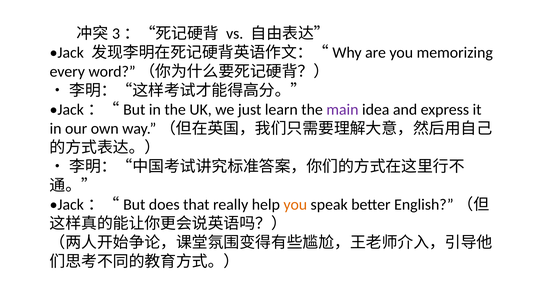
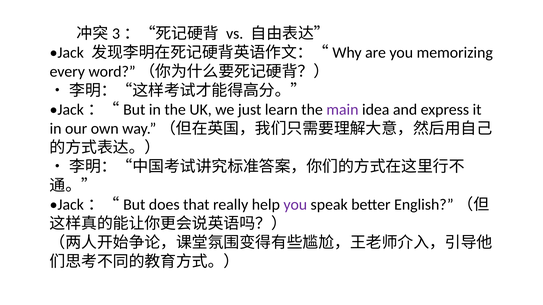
you colour: orange -> purple (295, 205)
